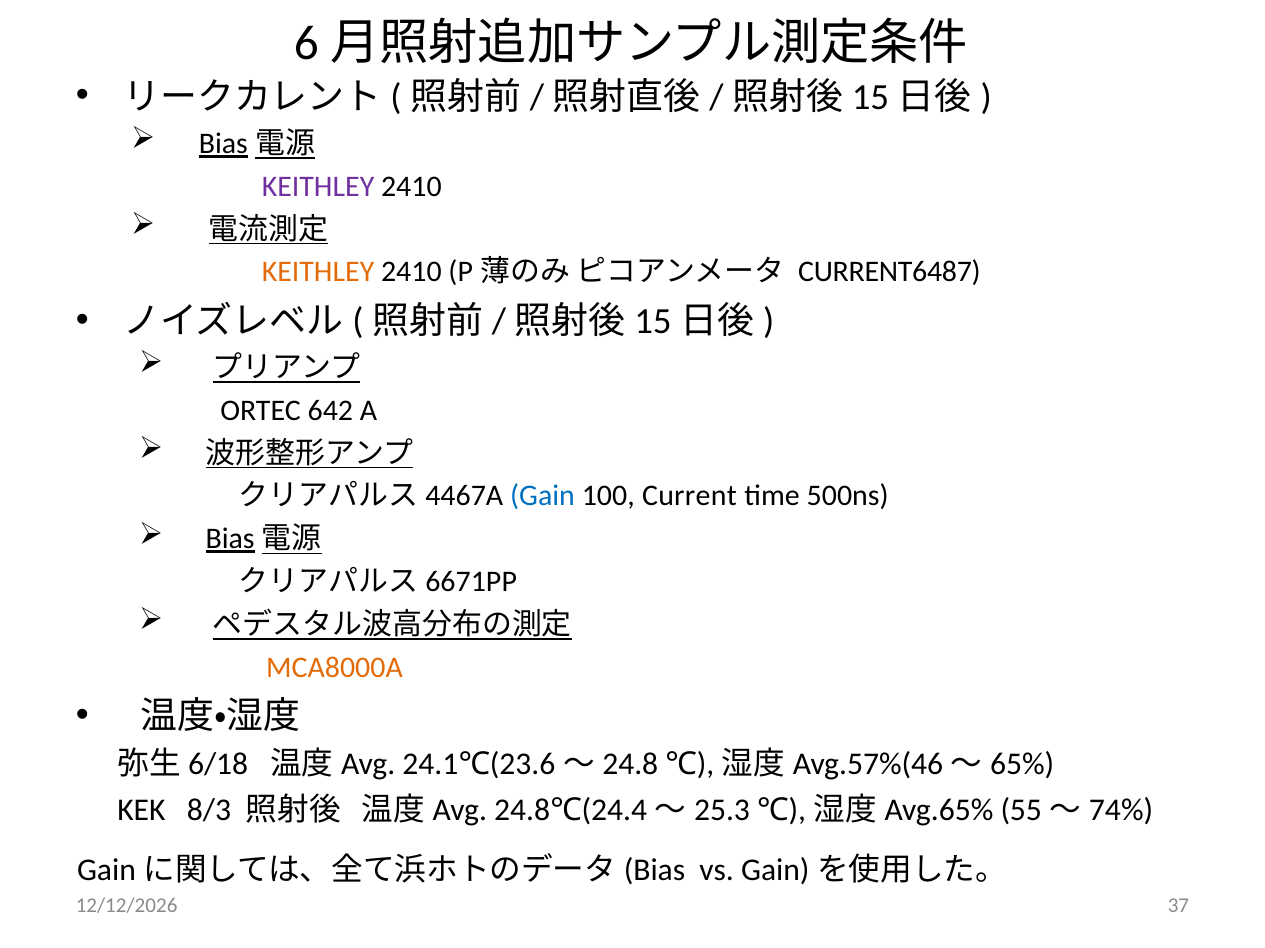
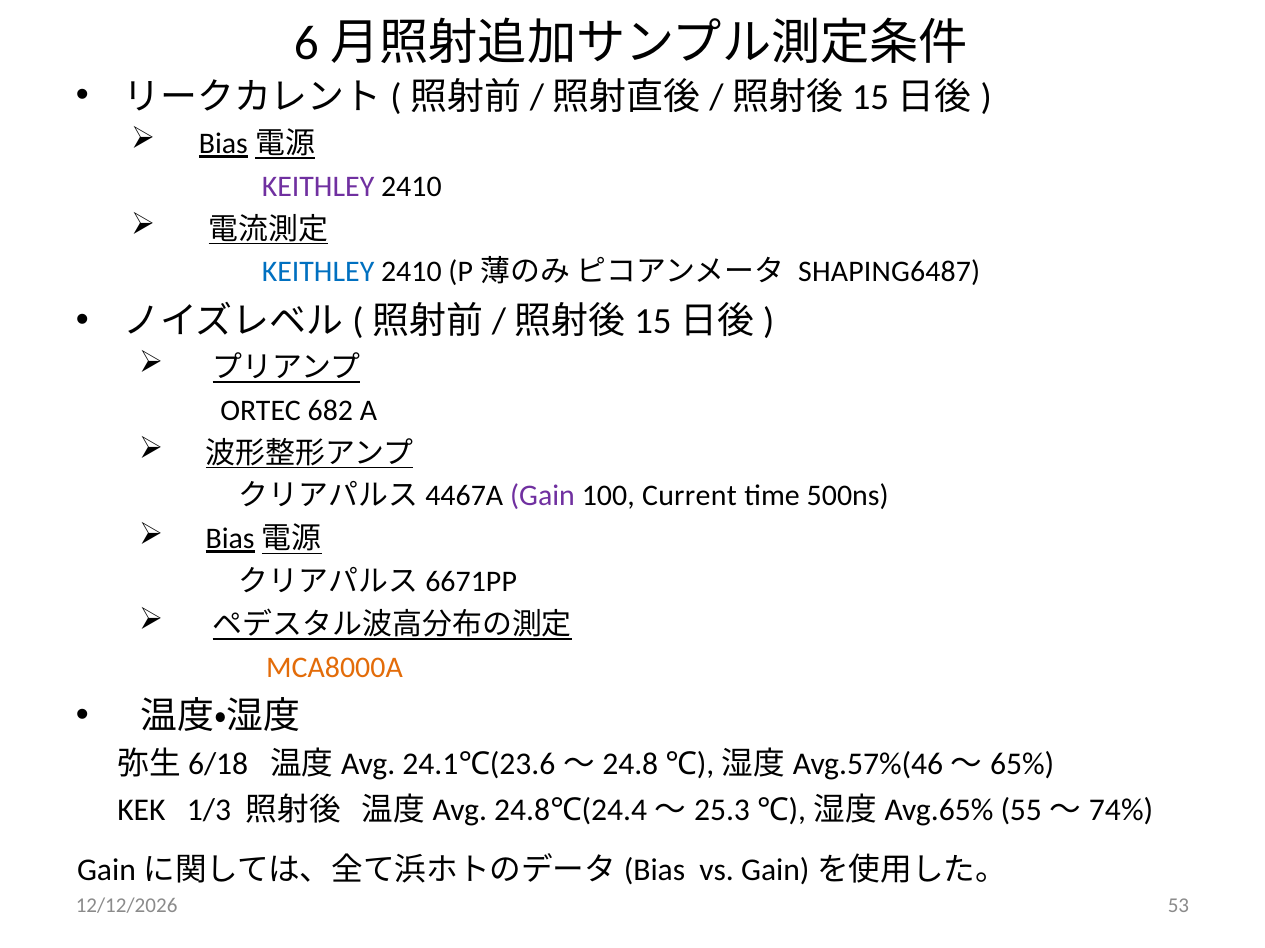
KEITHLEY colour: orange -> blue (318, 272)
CURRENT6487: CURRENT6487 -> SHAPING6487 (889, 272)
642: 642 -> 682 (330, 411)
Gain colour: blue -> purple (543, 496)
8/3: 8/3 -> 1/3 (209, 810)
37: 37 -> 53 (1178, 906)
